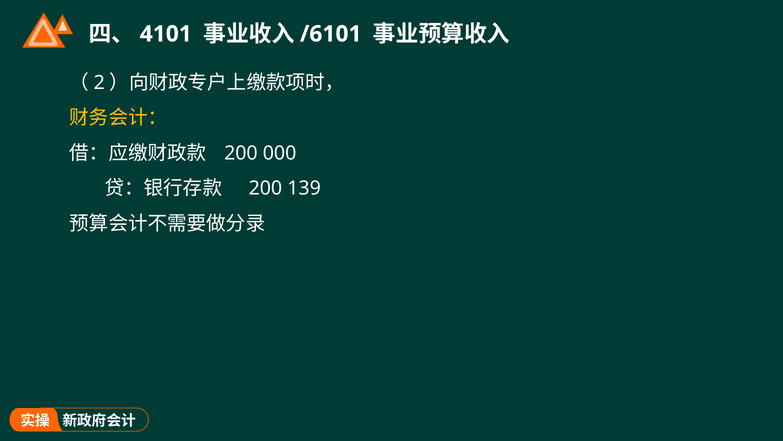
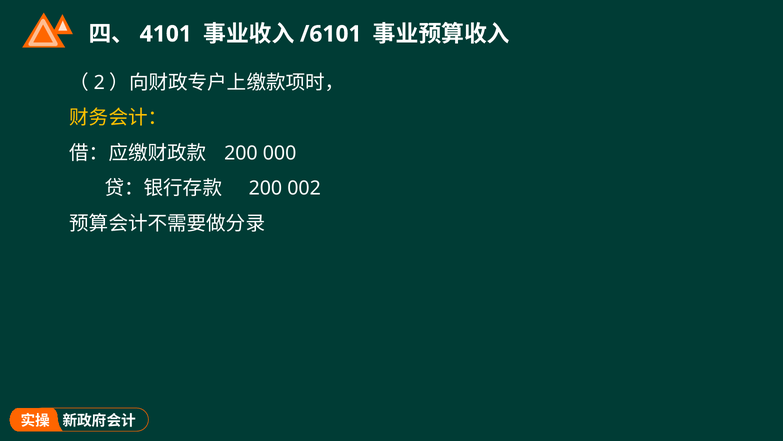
139: 139 -> 002 (304, 188)
